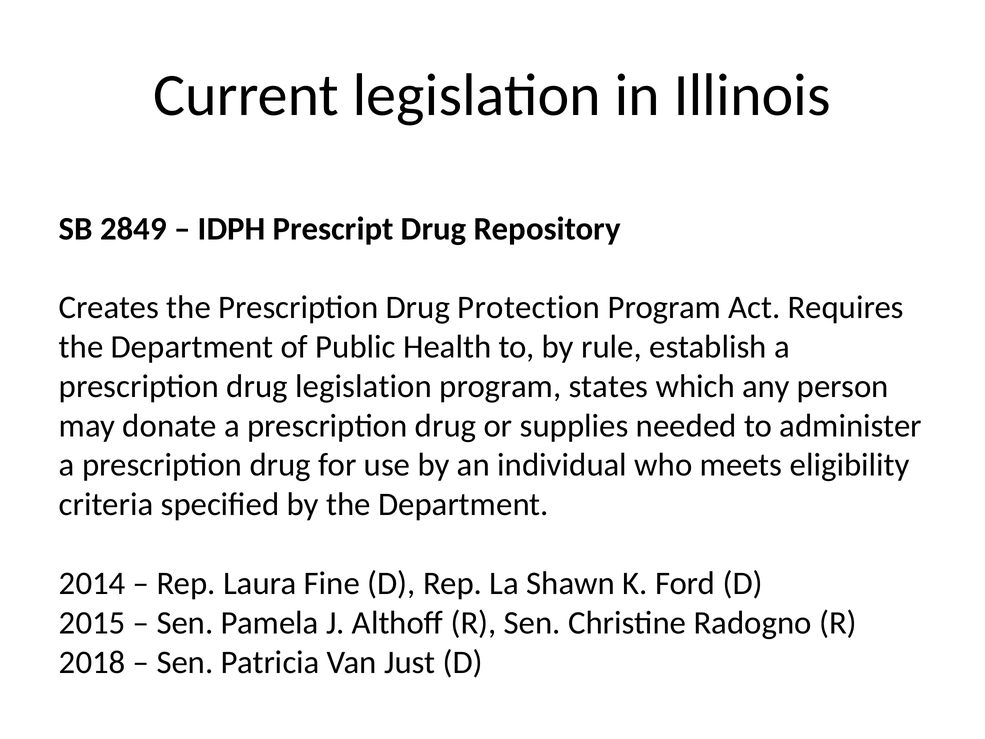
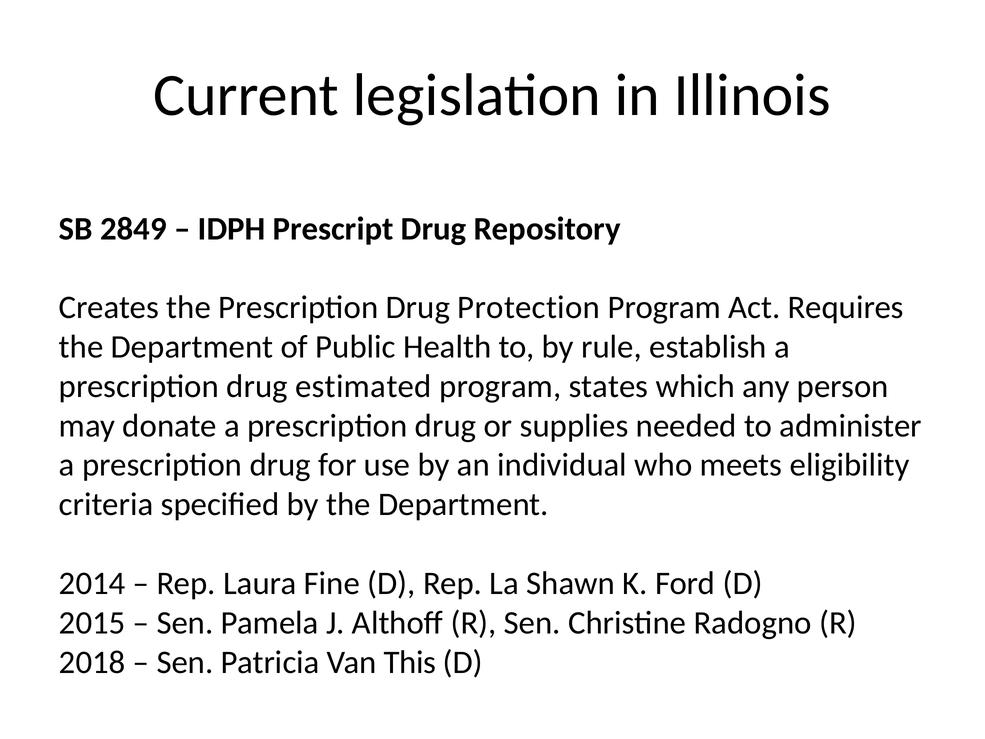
drug legislation: legislation -> estimated (363, 386)
Just: Just -> This (410, 662)
